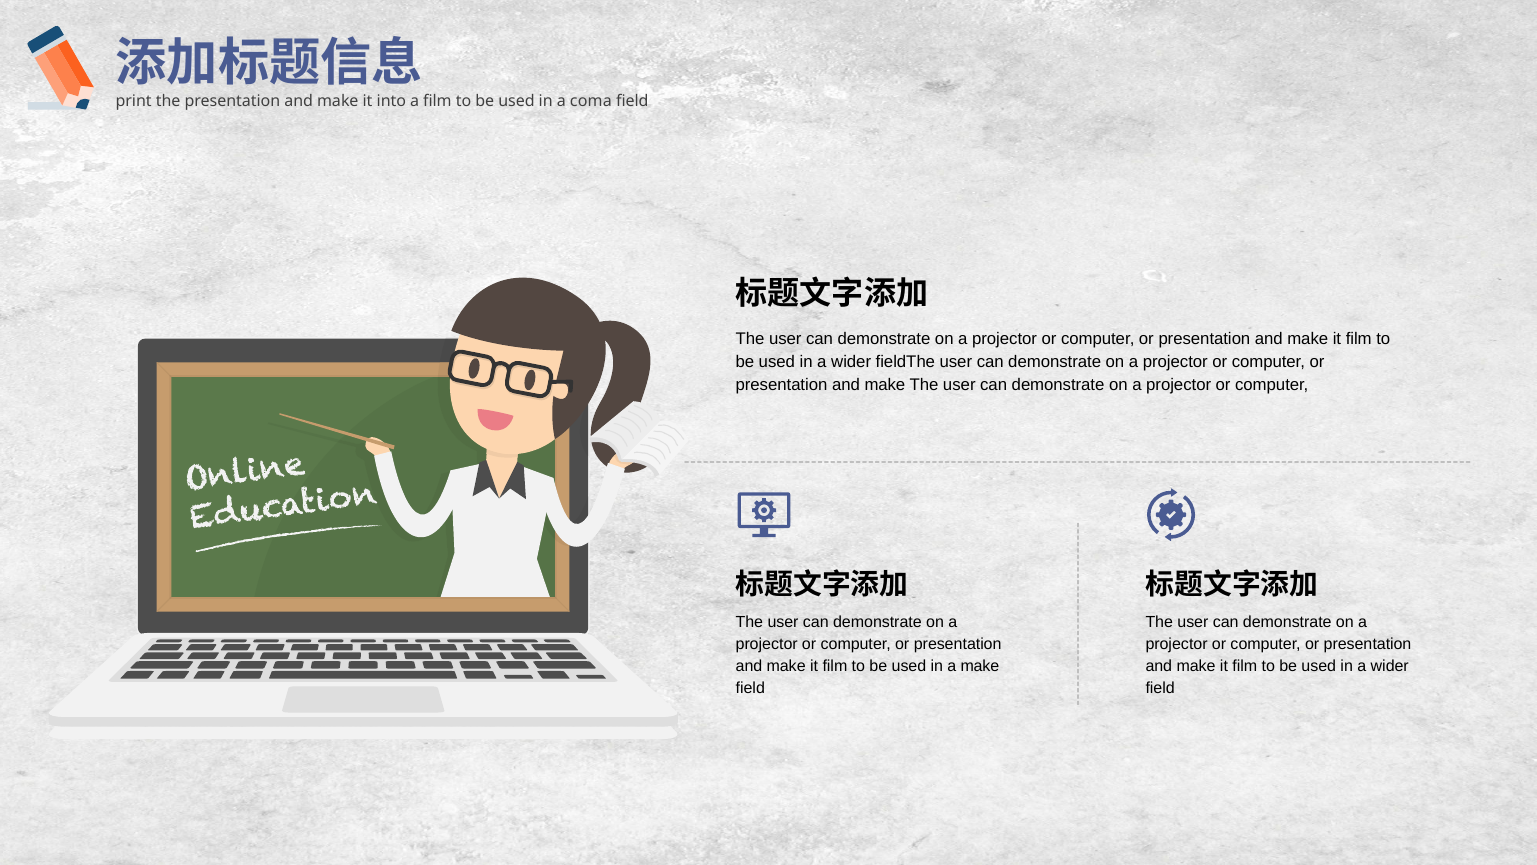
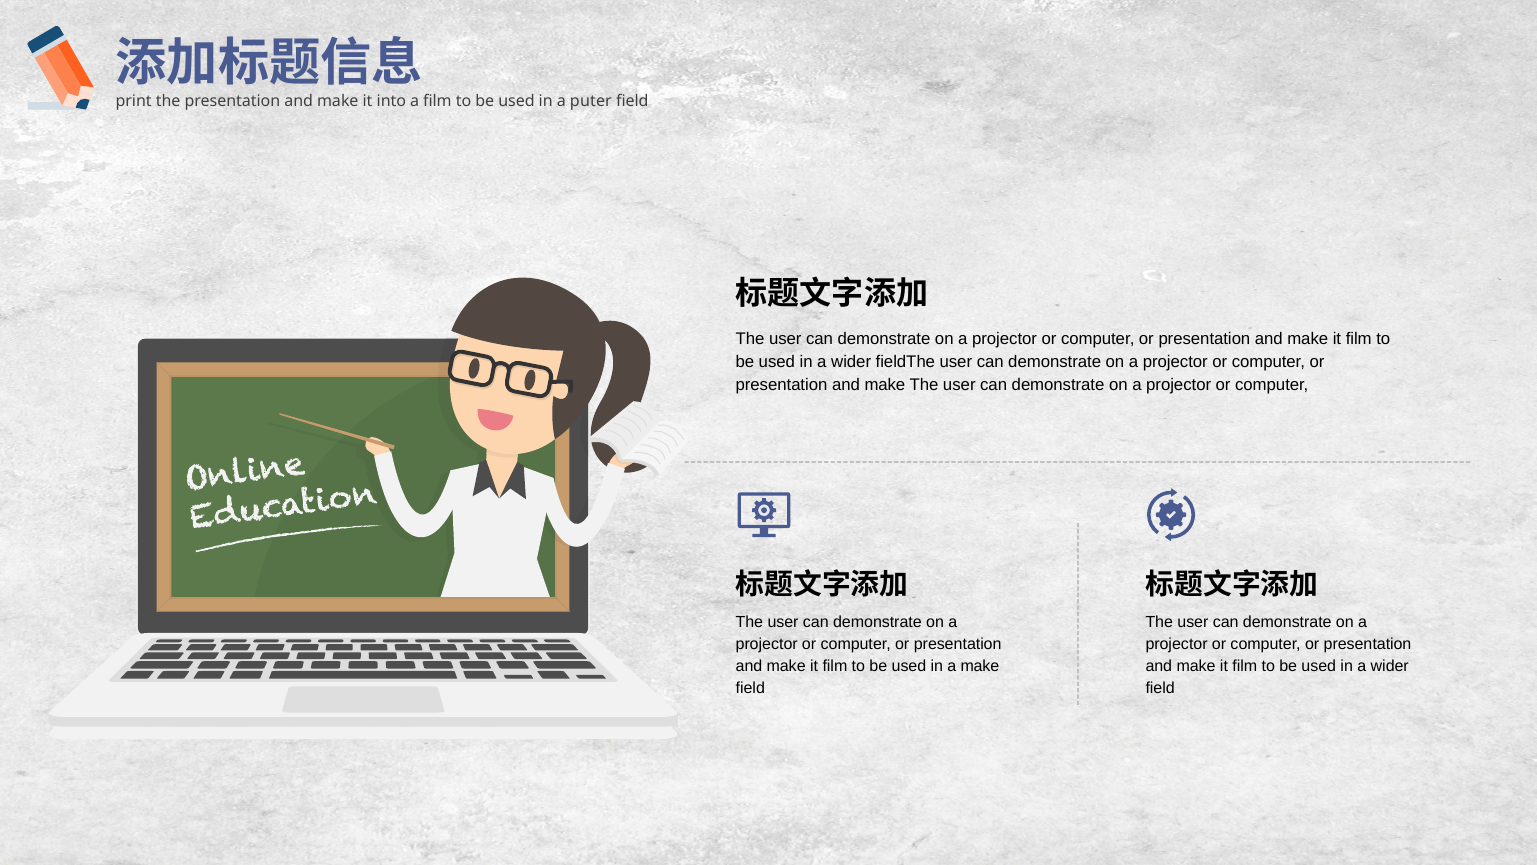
coma: coma -> puter (591, 101)
